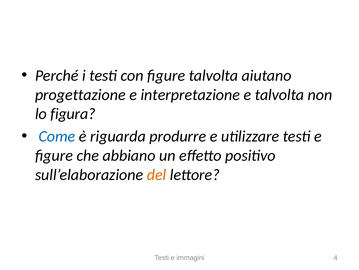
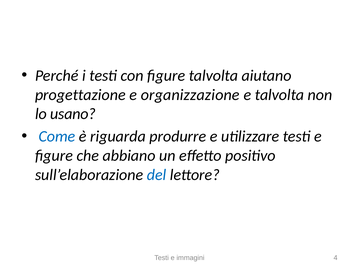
interpretazione: interpretazione -> organizzazione (190, 94)
figura: figura -> usano (73, 114)
del colour: orange -> blue (157, 174)
